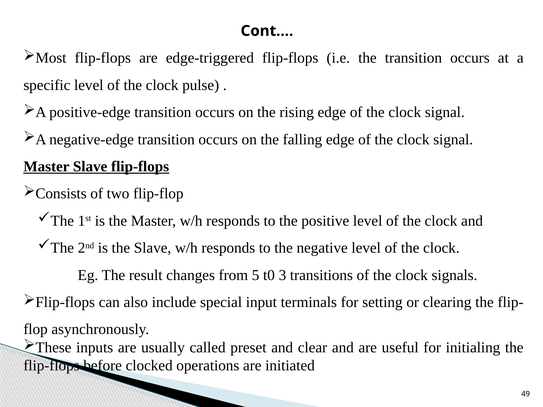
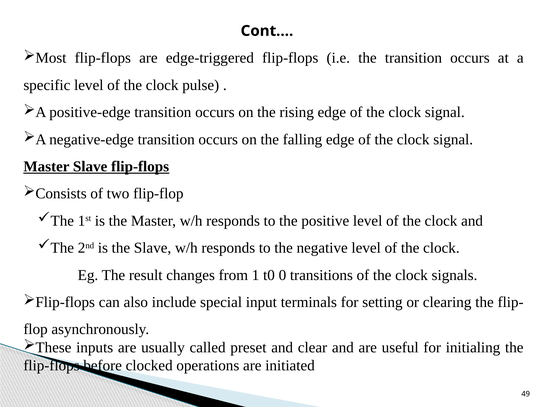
5: 5 -> 1 (256, 275)
3: 3 -> 0 (282, 275)
